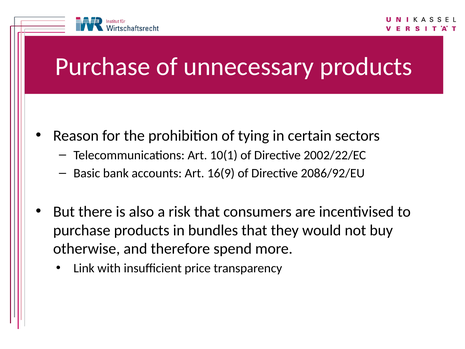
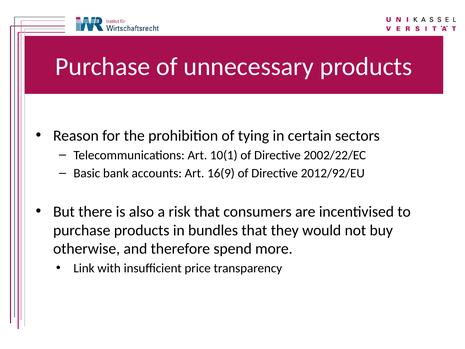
2086/92/EU: 2086/92/EU -> 2012/92/EU (333, 173)
